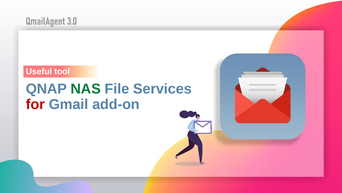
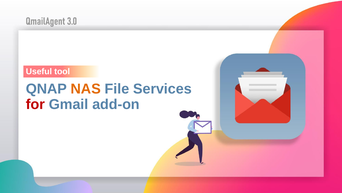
NAS colour: green -> orange (86, 89)
